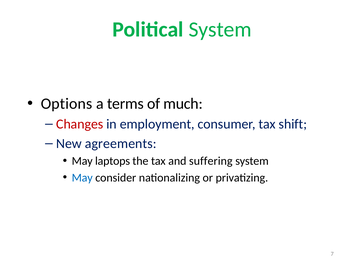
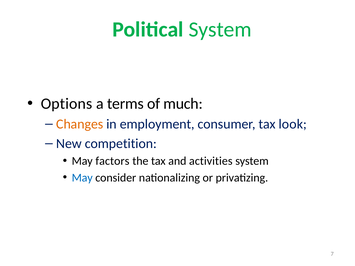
Changes colour: red -> orange (80, 124)
shift: shift -> look (293, 124)
agreements: agreements -> competition (121, 144)
laptops: laptops -> factors (112, 161)
suffering: suffering -> activities (211, 161)
